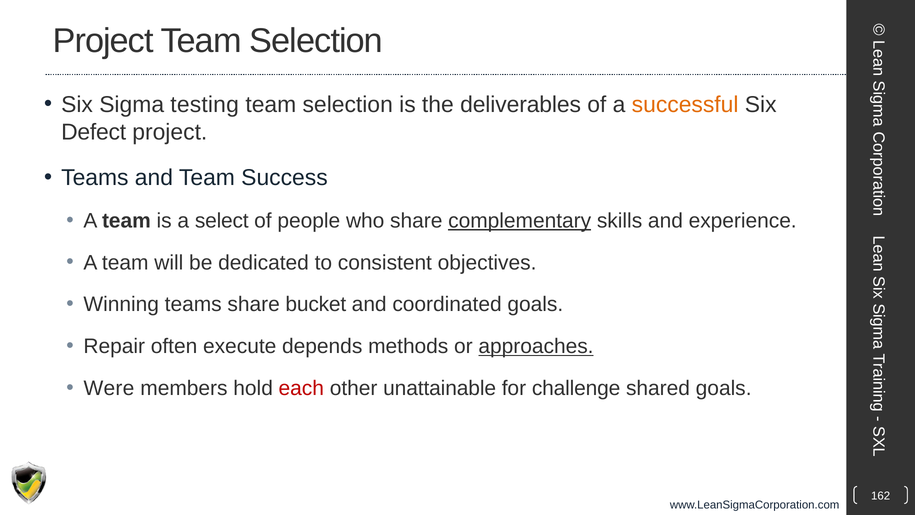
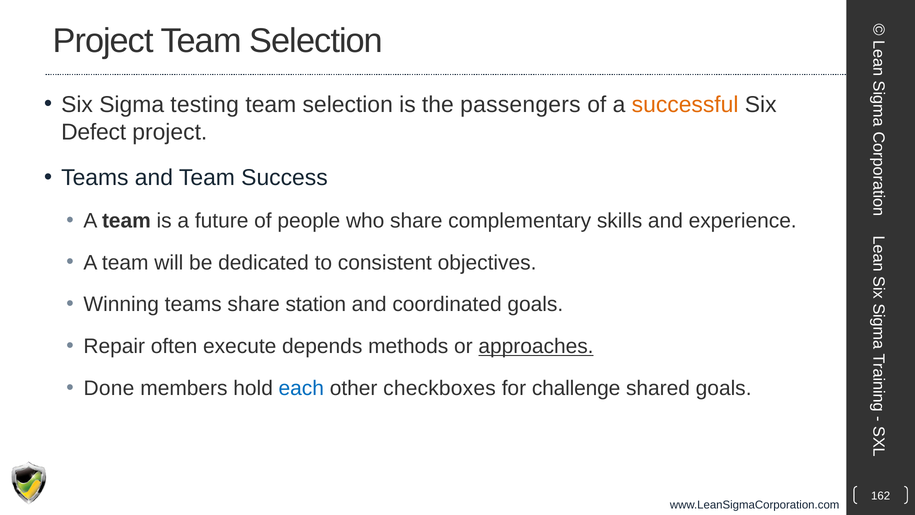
deliverables: deliverables -> passengers (520, 105)
select: select -> future (222, 221)
complementary underline: present -> none (520, 221)
bucket: bucket -> station (316, 304)
Were: Were -> Done (109, 388)
each colour: red -> blue (301, 388)
unattainable: unattainable -> checkboxes (439, 388)
